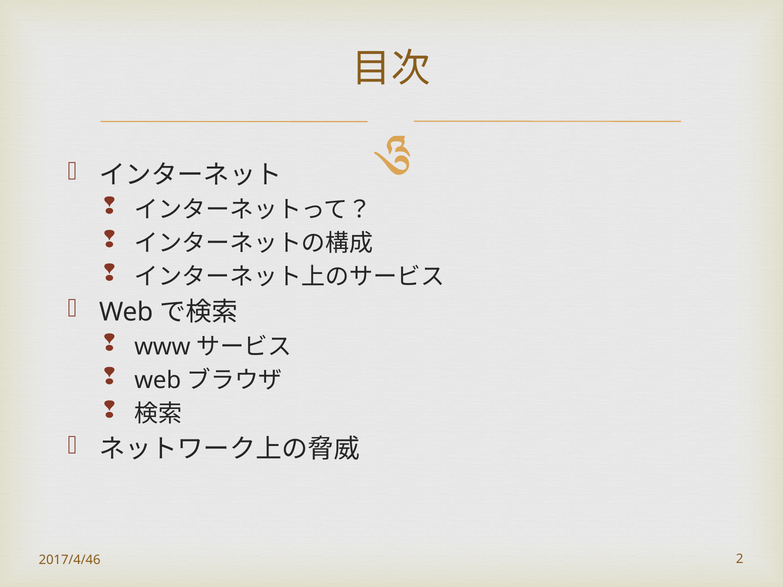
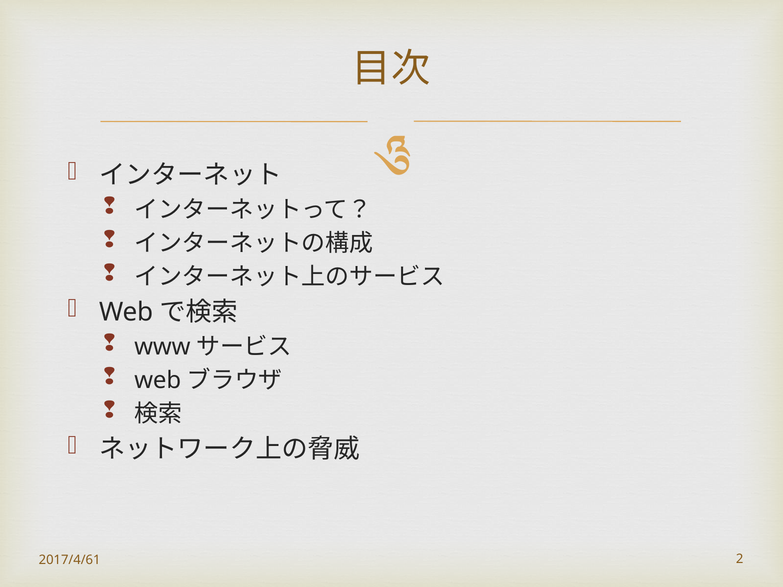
2017/4/46: 2017/4/46 -> 2017/4/61 (70, 560)
